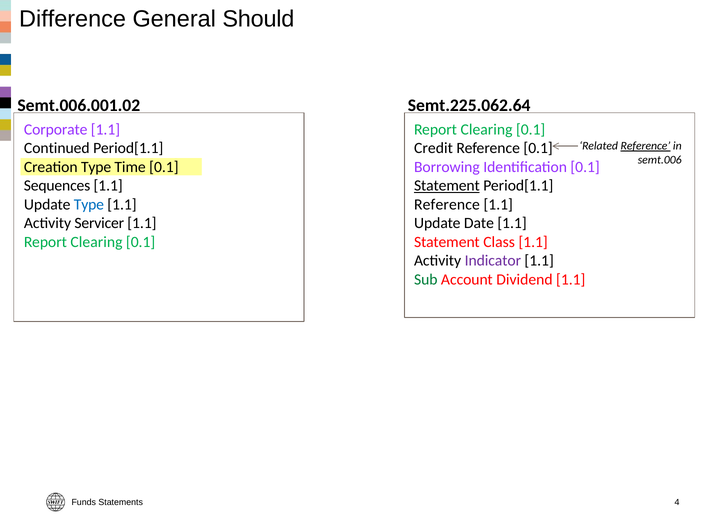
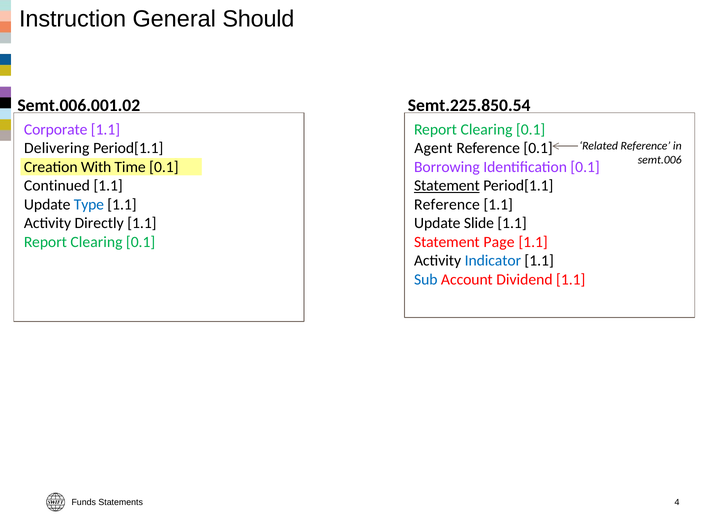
Difference: Difference -> Instruction (73, 19)
Semt.225.062.64: Semt.225.062.64 -> Semt.225.850.54 (469, 105)
Reference underline: present -> none (645, 146)
Continued: Continued -> Delivering (57, 148)
Credit: Credit -> Agent (433, 148)
Creation Type: Type -> With (96, 167)
Sequences: Sequences -> Continued (57, 186)
Date: Date -> Slide (479, 223)
Servicer: Servicer -> Directly (99, 223)
Class: Class -> Page (499, 242)
Indicator colour: purple -> blue (493, 261)
Sub colour: green -> blue (426, 280)
